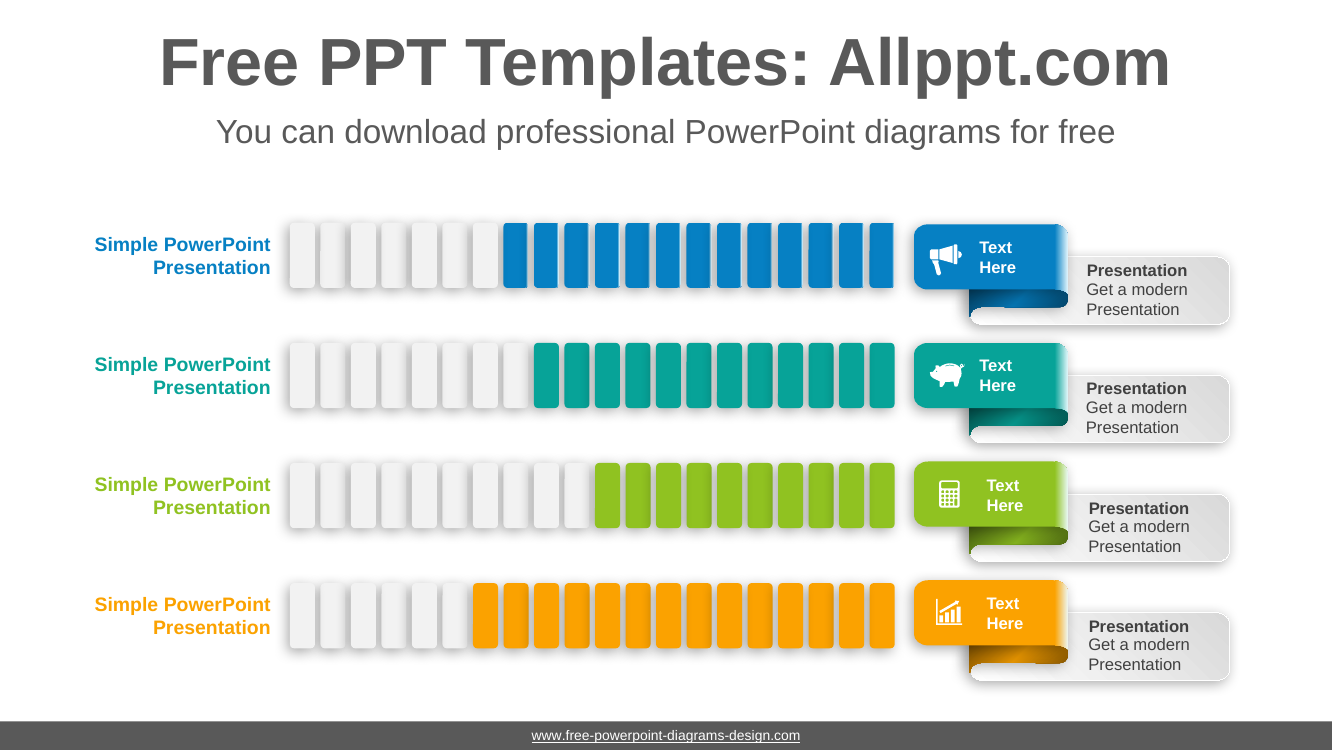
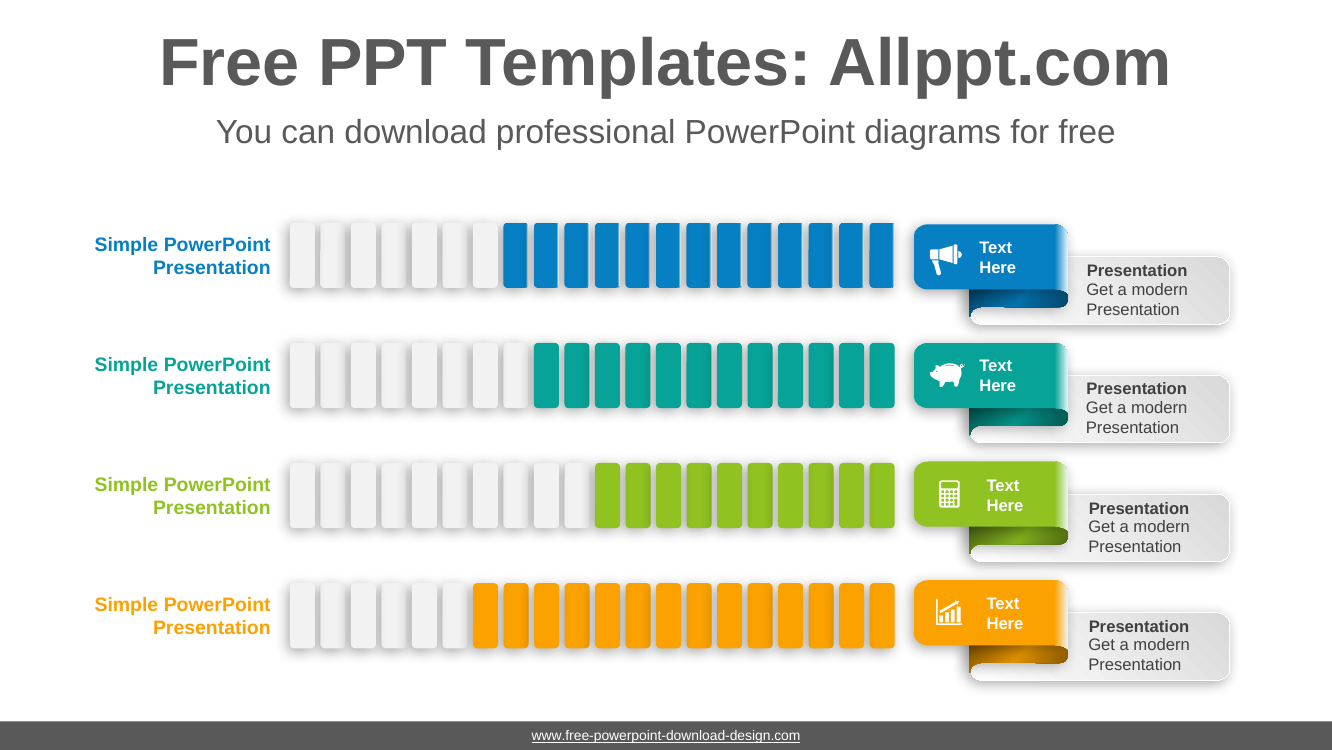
www.free-powerpoint-diagrams-design.com: www.free-powerpoint-diagrams-design.com -> www.free-powerpoint-download-design.com (666, 735)
